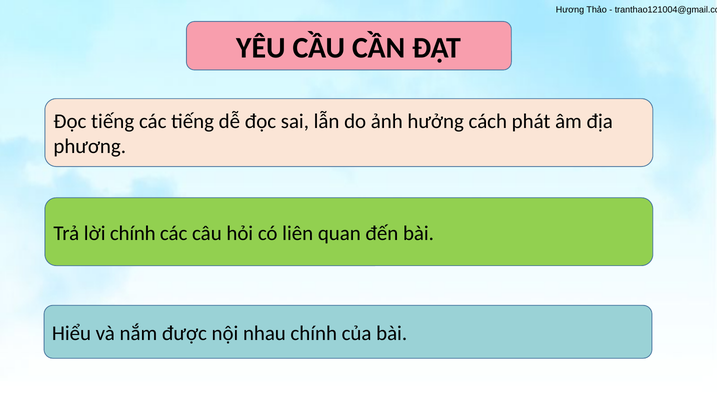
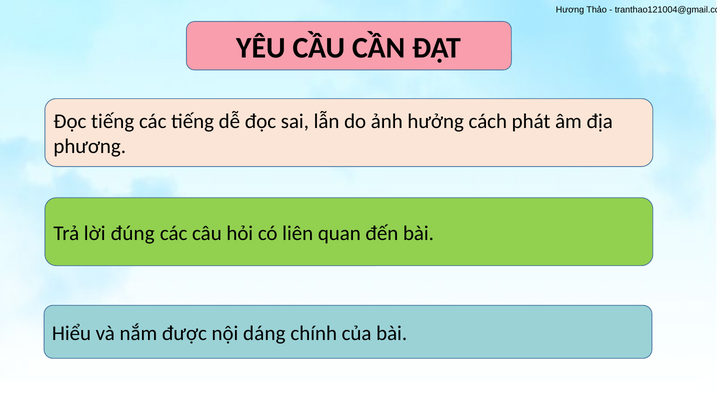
lời chính: chính -> đúng (133, 233)
nhau: nhau -> dáng (264, 334)
